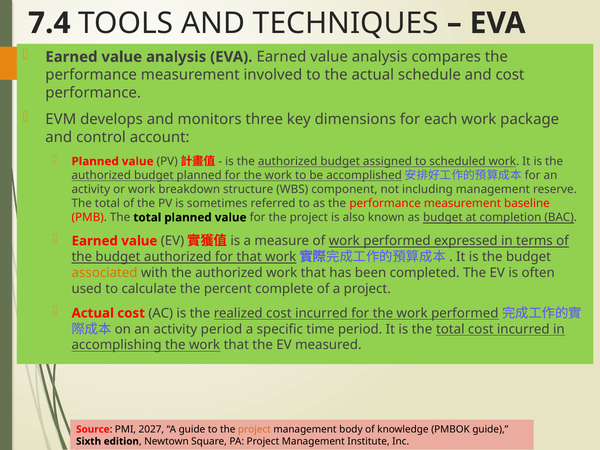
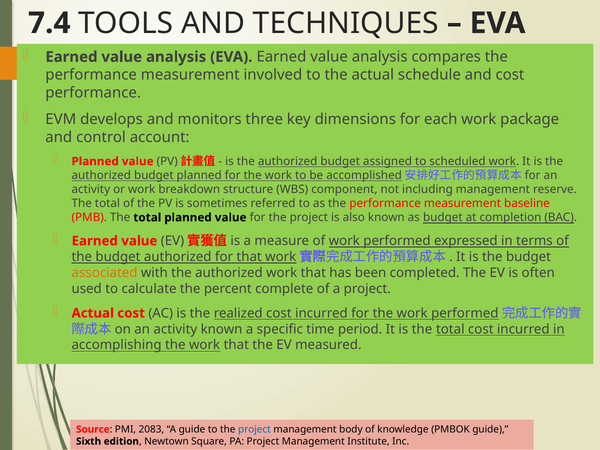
activity period: period -> known (222, 329)
2027: 2027 -> 2083 (151, 429)
project colour: orange -> blue (254, 429)
